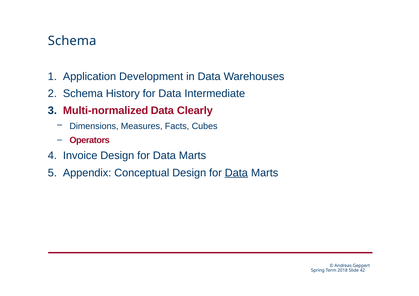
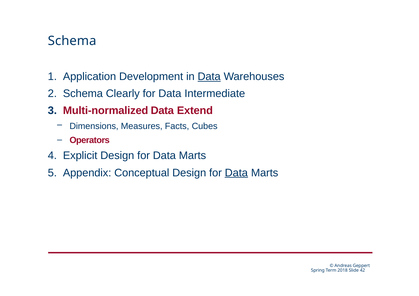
Data underline: none -> present (209, 77)
History: History -> Clearly (123, 94)
Clearly: Clearly -> Extend (195, 111)
Invoice: Invoice -> Explicit (80, 156)
